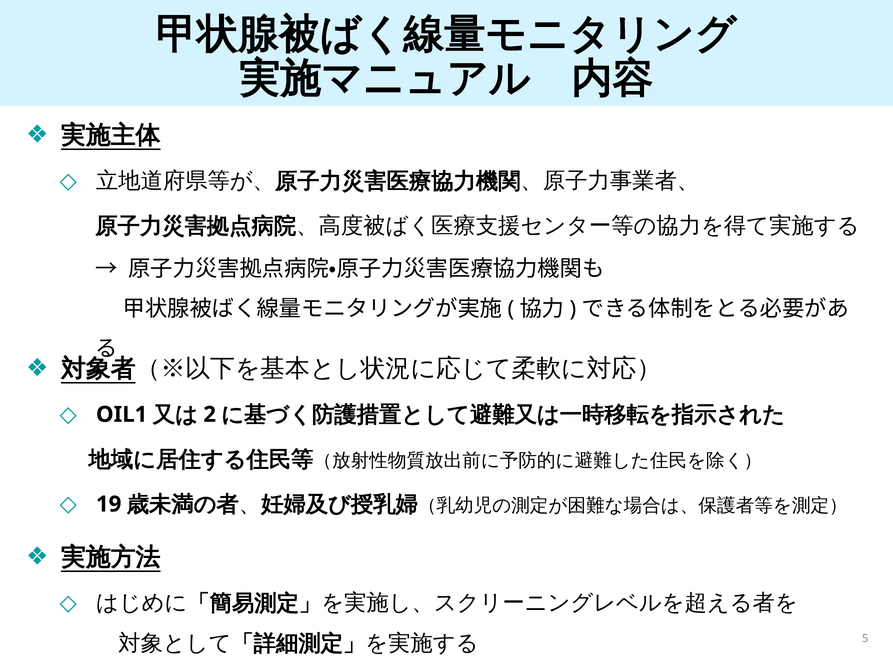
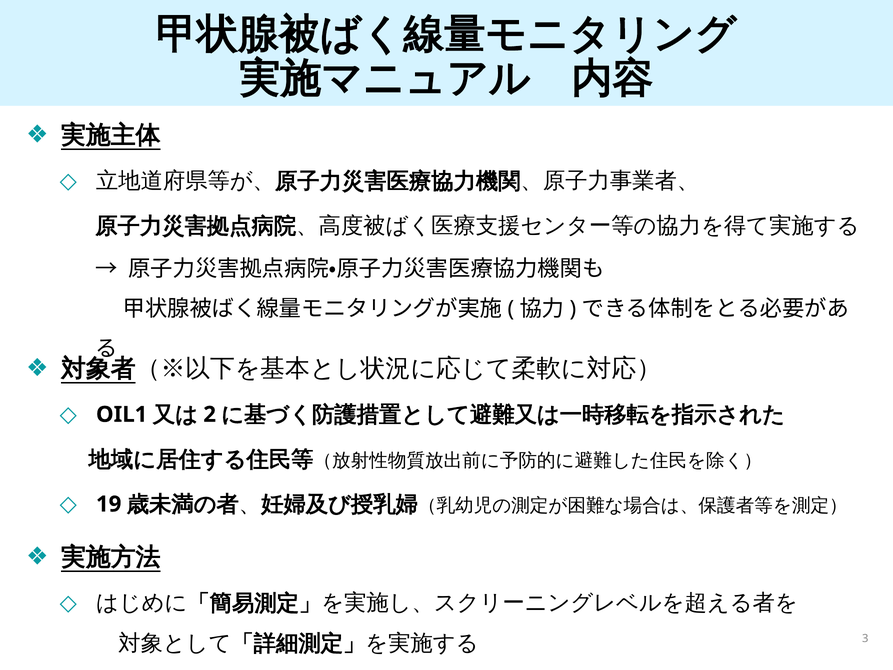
5: 5 -> 3 (865, 638)
